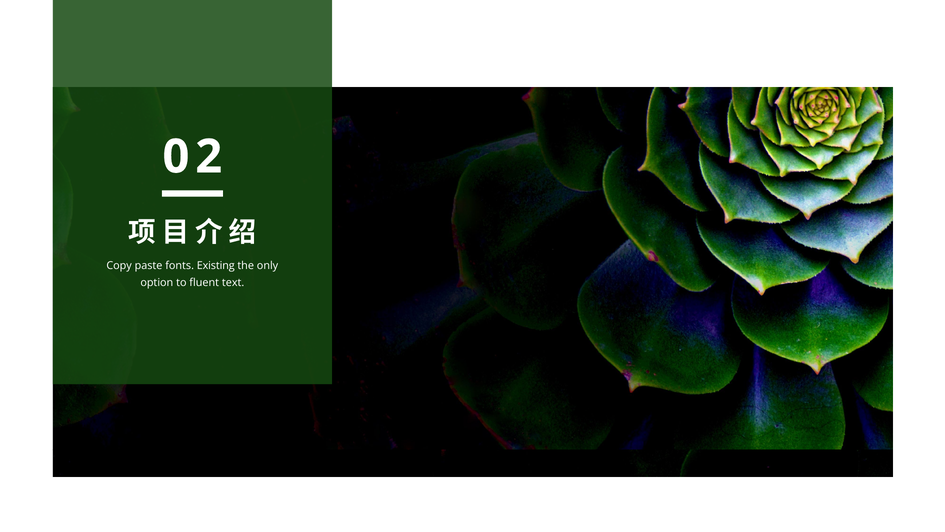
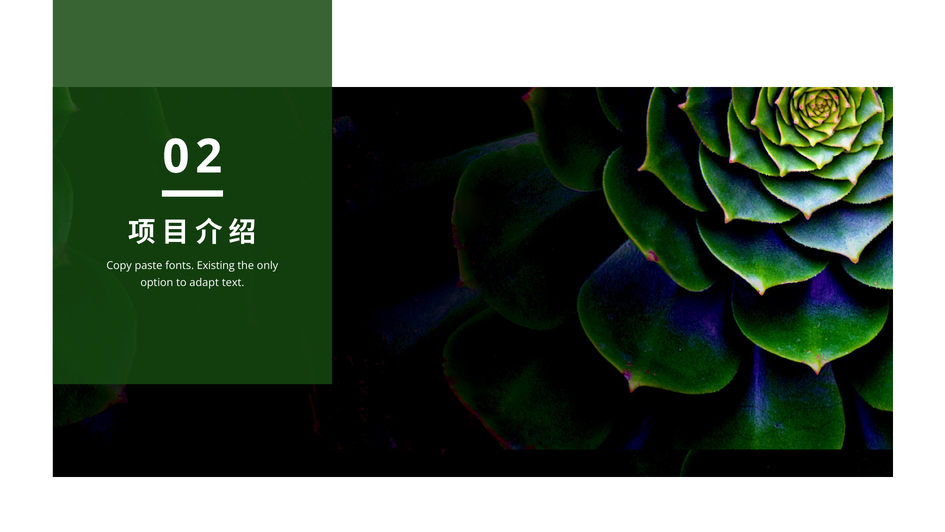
fluent: fluent -> adapt (204, 282)
